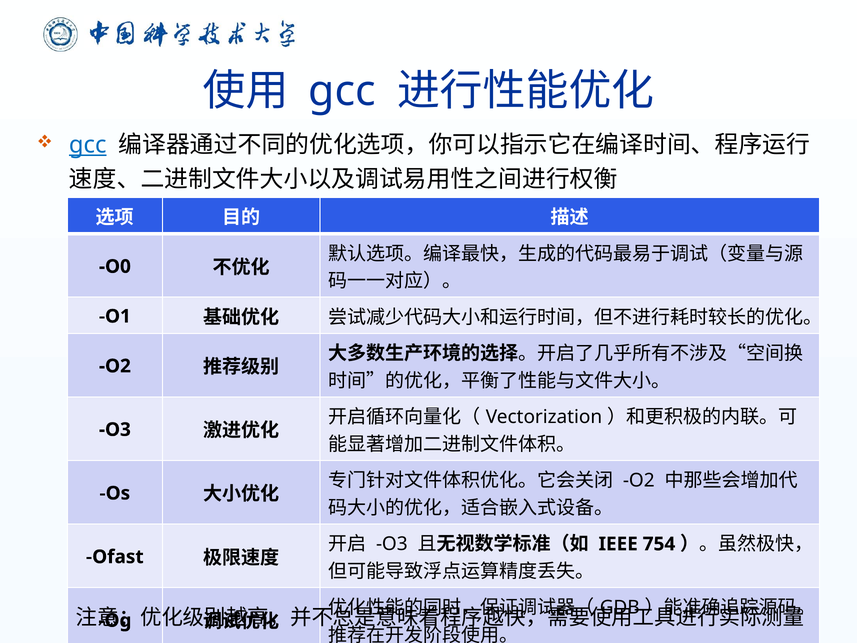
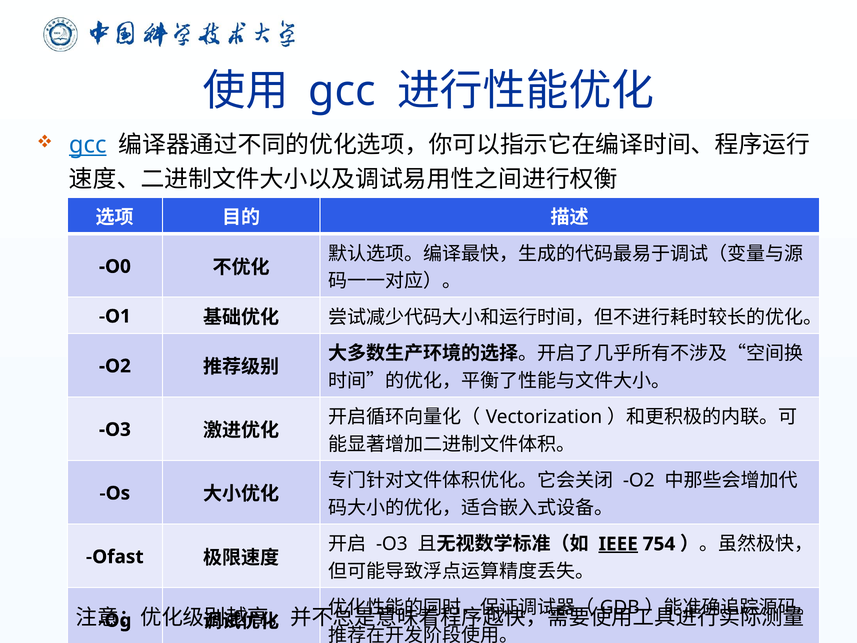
IEEE underline: none -> present (618, 544)
